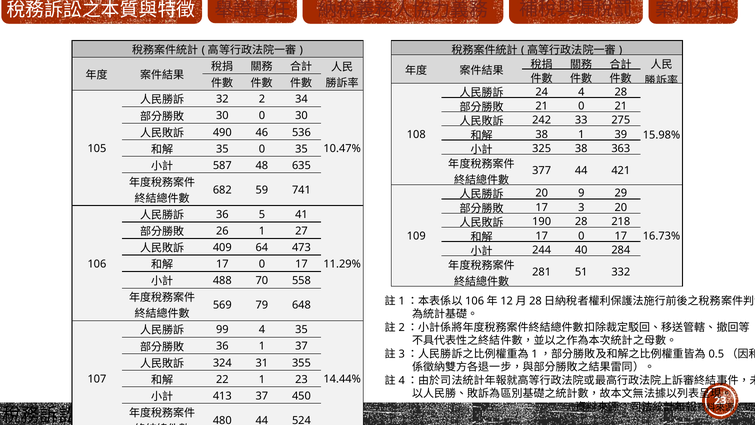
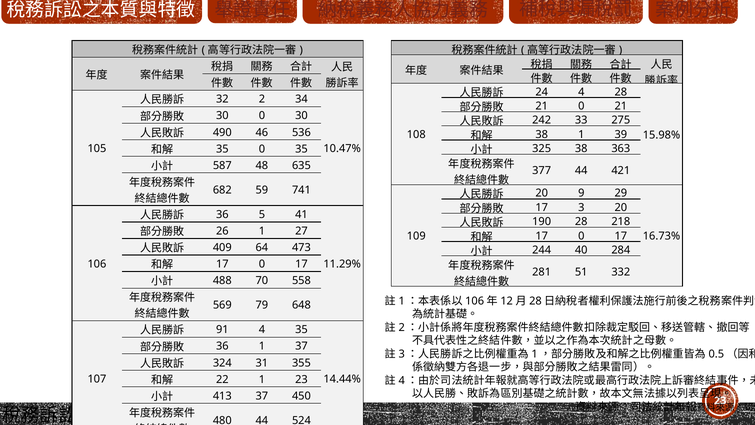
99: 99 -> 91 (222, 330)
